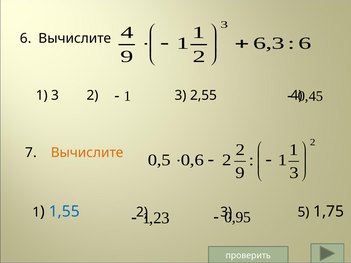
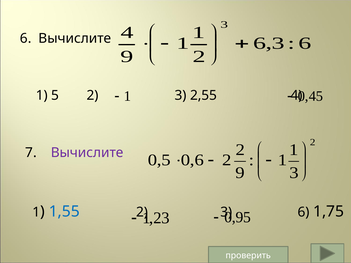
1 3: 3 -> 5 (55, 96)
Вычислите colour: orange -> purple (87, 153)
5: 5 -> 6 (304, 212)
